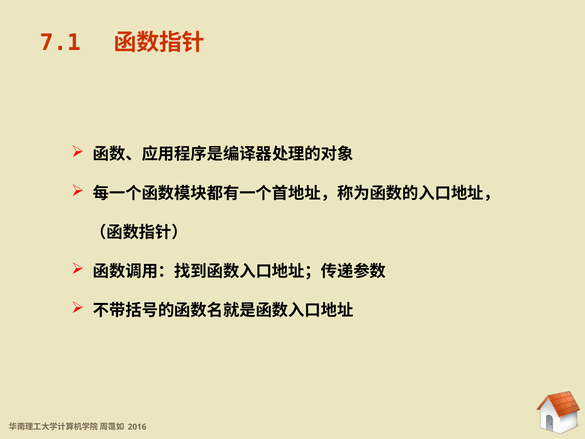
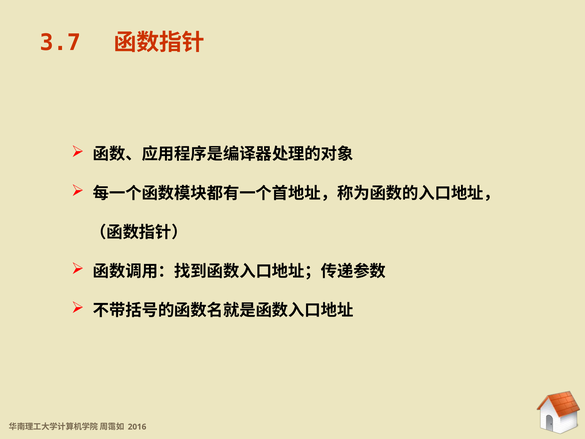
7.1: 7.1 -> 3.7 (60, 42)
